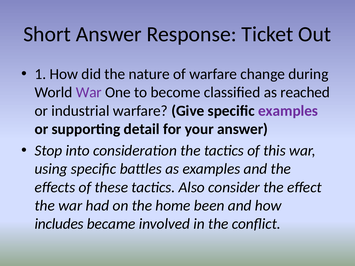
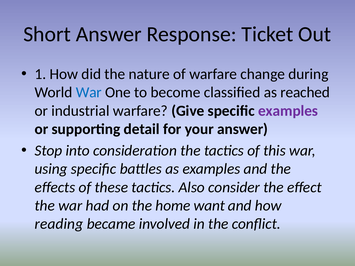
War colour: purple -> blue (89, 92)
been: been -> want (209, 206)
includes: includes -> reading (59, 224)
